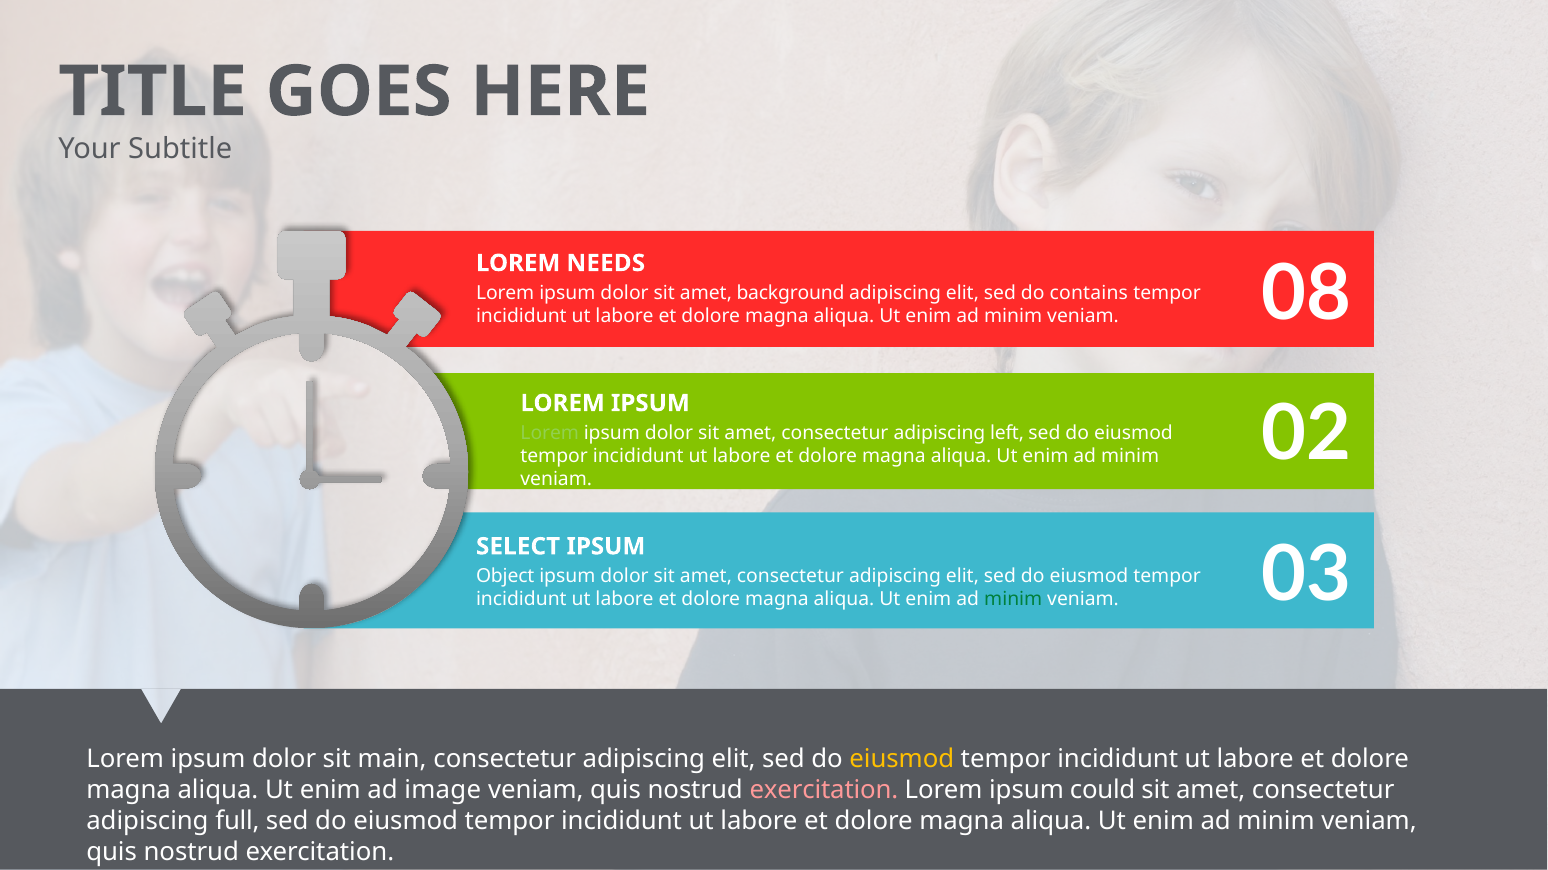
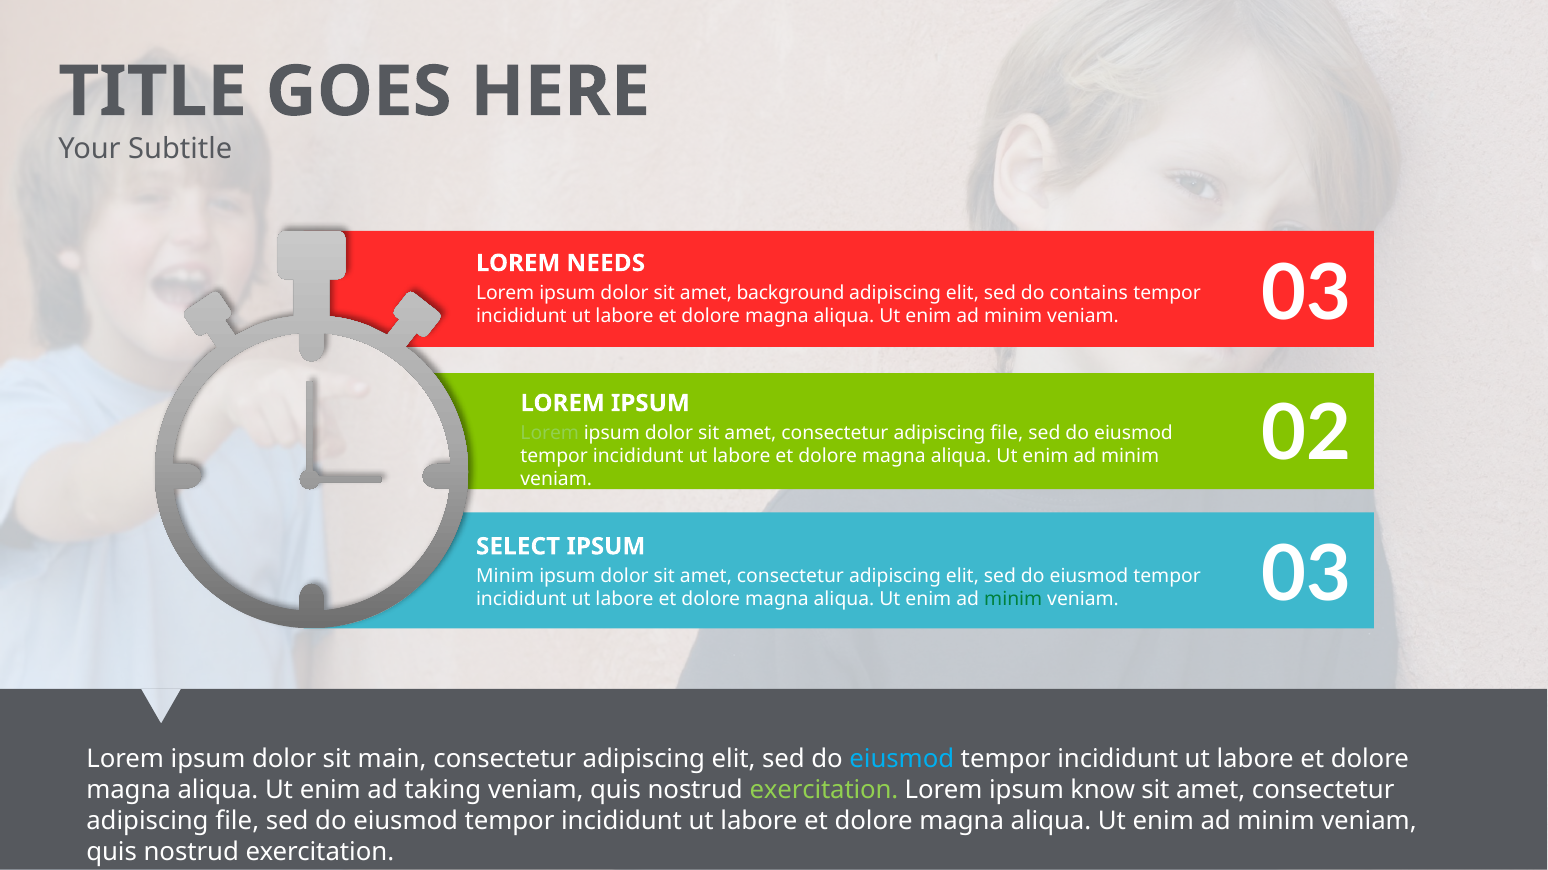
veniam 08: 08 -> 03 (1306, 294)
left: left -> file (1007, 433)
Object: Object -> Minim (505, 577)
eiusmod colour: yellow -> light blue (902, 760)
image: image -> taking (443, 791)
exercitation colour: pink -> light green (824, 791)
could: could -> know (1103, 791)
full: full -> file (237, 822)
